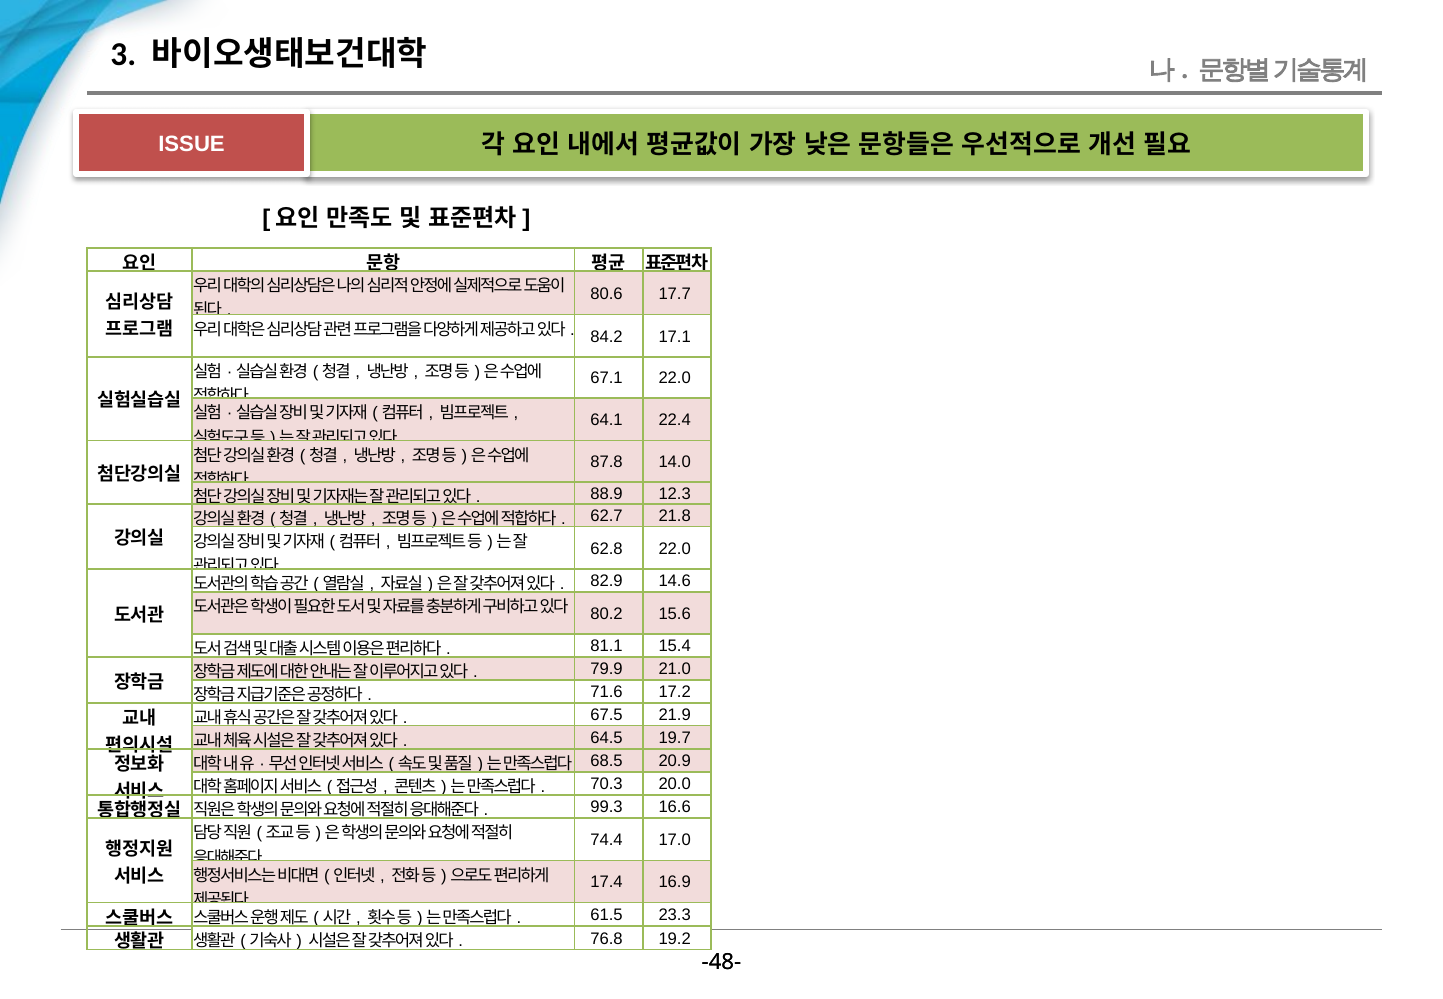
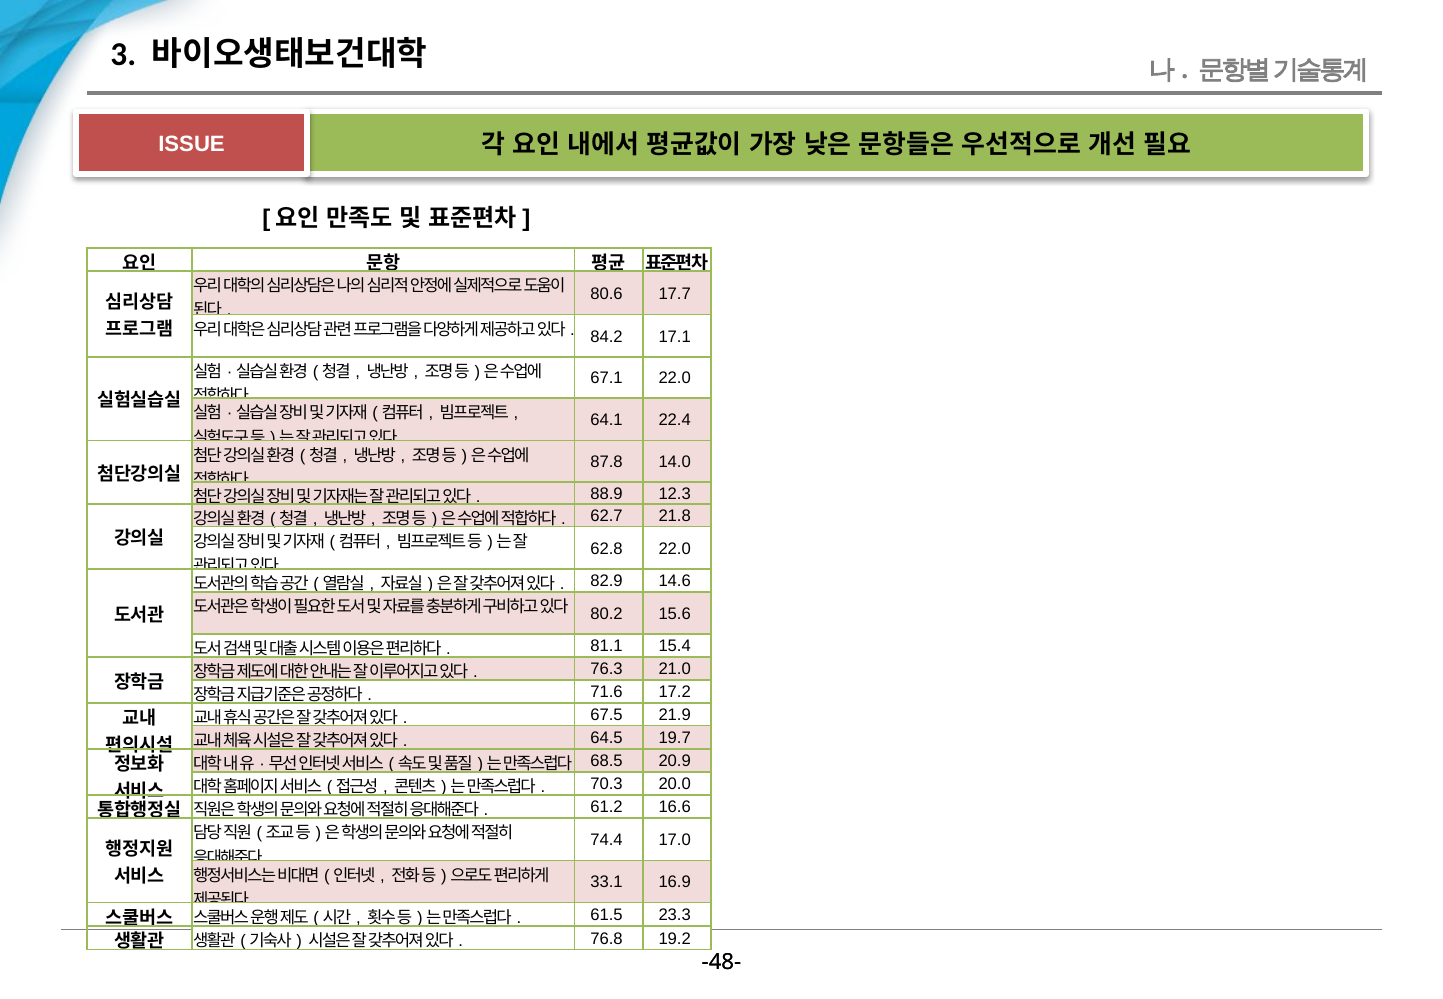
79.9: 79.9 -> 76.3 (607, 669)
99.3: 99.3 -> 61.2 (607, 807)
17.4: 17.4 -> 33.1 (607, 882)
